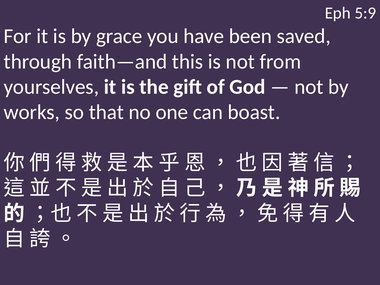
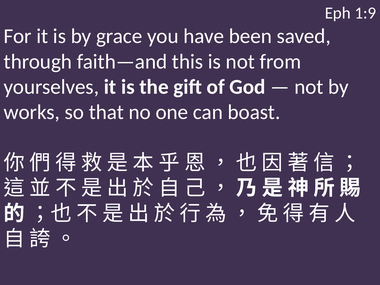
5:9: 5:9 -> 1:9 (365, 13)
